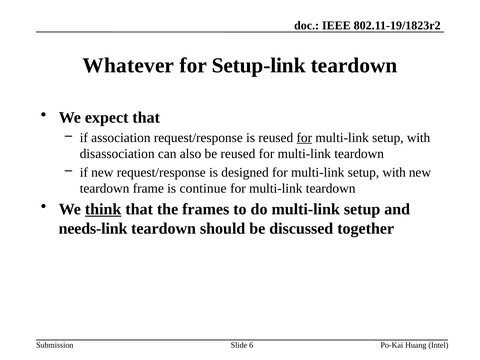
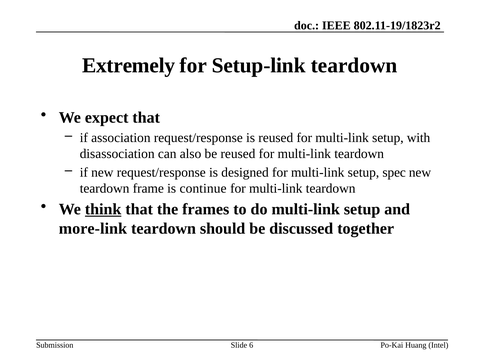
Whatever: Whatever -> Extremely (129, 65)
for underline: present -> none (304, 138)
with: with -> spec (394, 172)
needs-link: needs-link -> more-link (93, 229)
